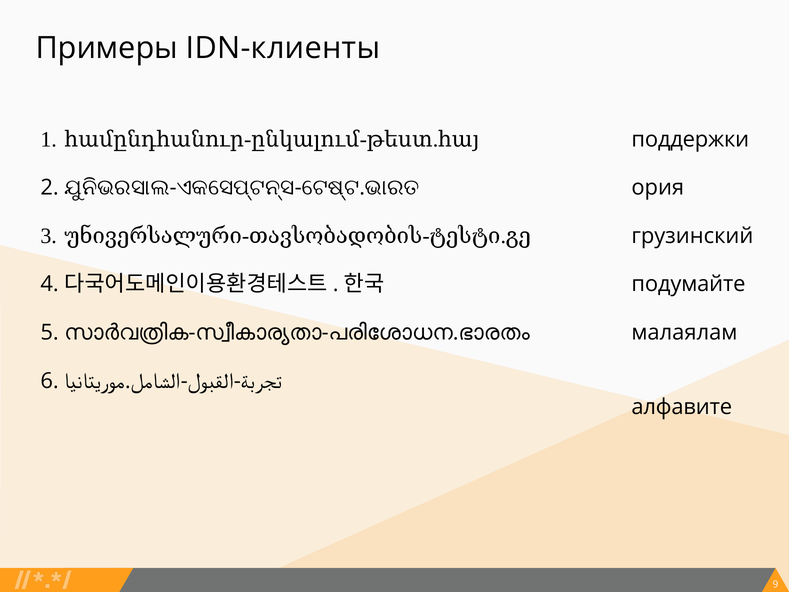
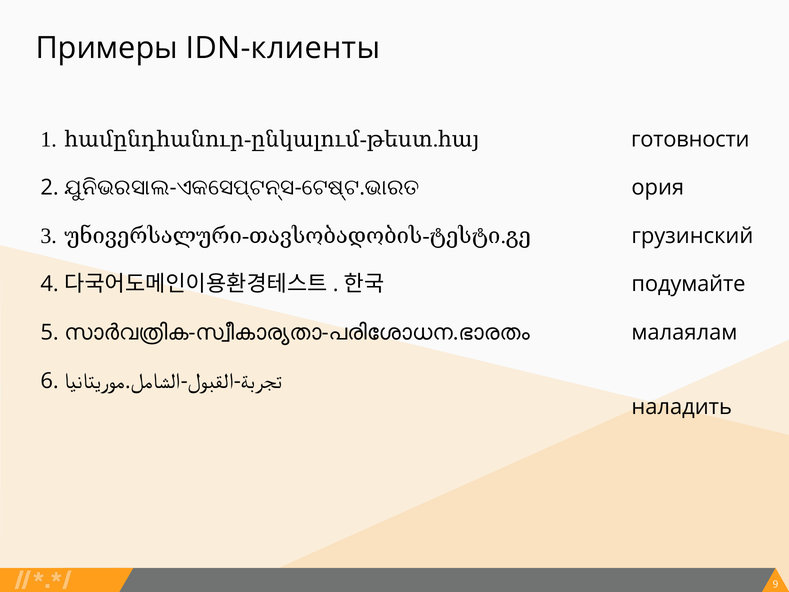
поддержки: поддержки -> готовности (690, 139)
алфавите: алфавите -> наладить (682, 407)
